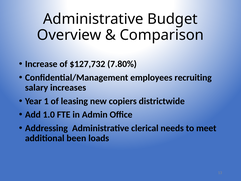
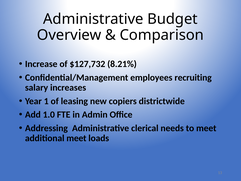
7.80%: 7.80% -> 8.21% (122, 64)
additional been: been -> meet (76, 138)
